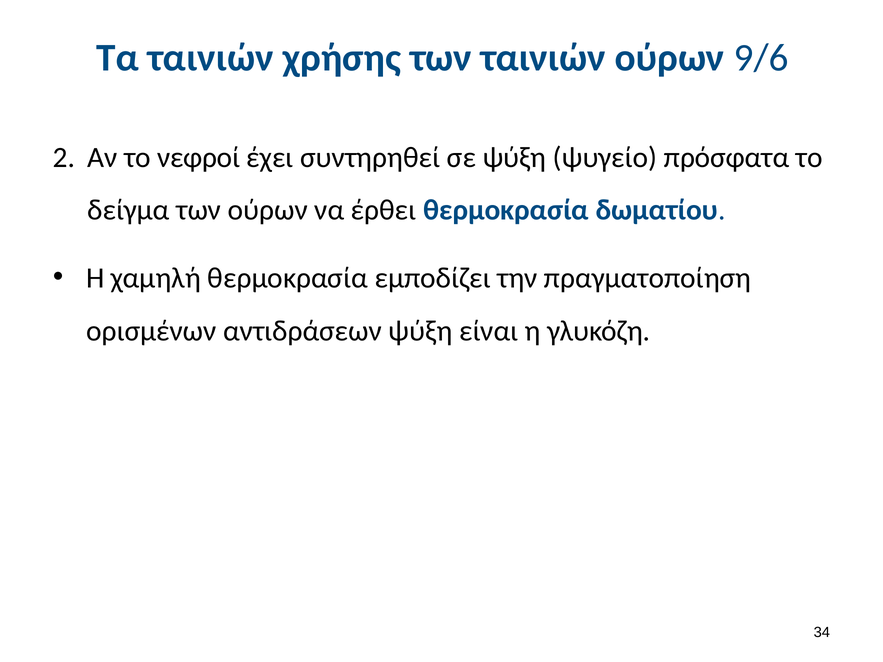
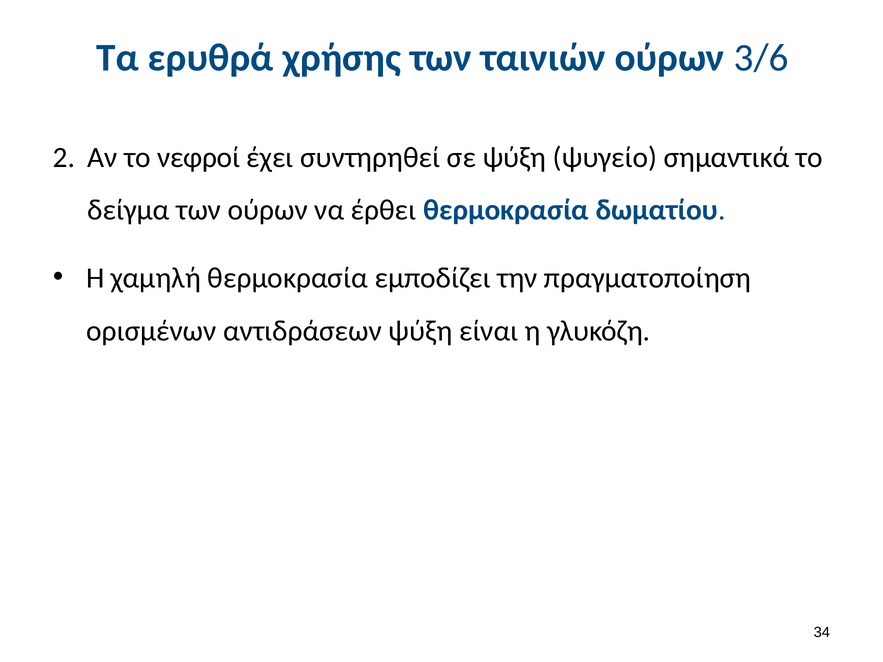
Τα ταινιών: ταινιών -> ερυθρά (211, 58)
9/6: 9/6 -> 3/6 (761, 58)
πρόσφατα: πρόσφατα -> σημαντικά (727, 157)
